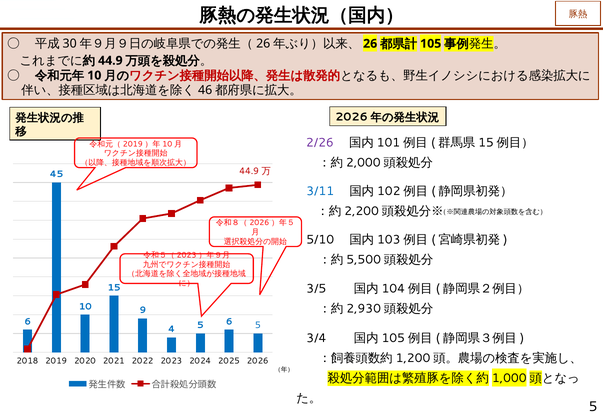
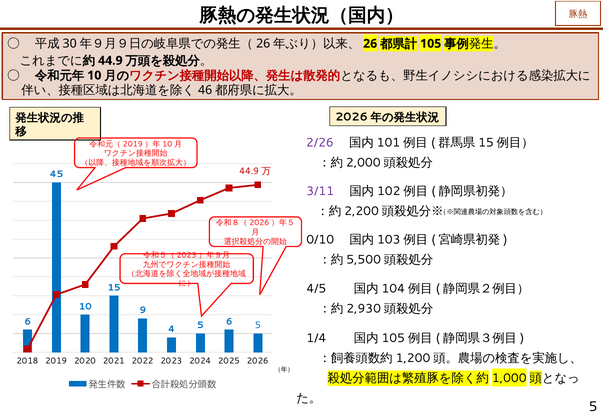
3/11 colour: blue -> purple (320, 191)
5/10: 5/10 -> 0/10 (320, 240)
3/5: 3/5 -> 4/5 (316, 289)
3/4: 3/4 -> 1/4 (316, 338)
